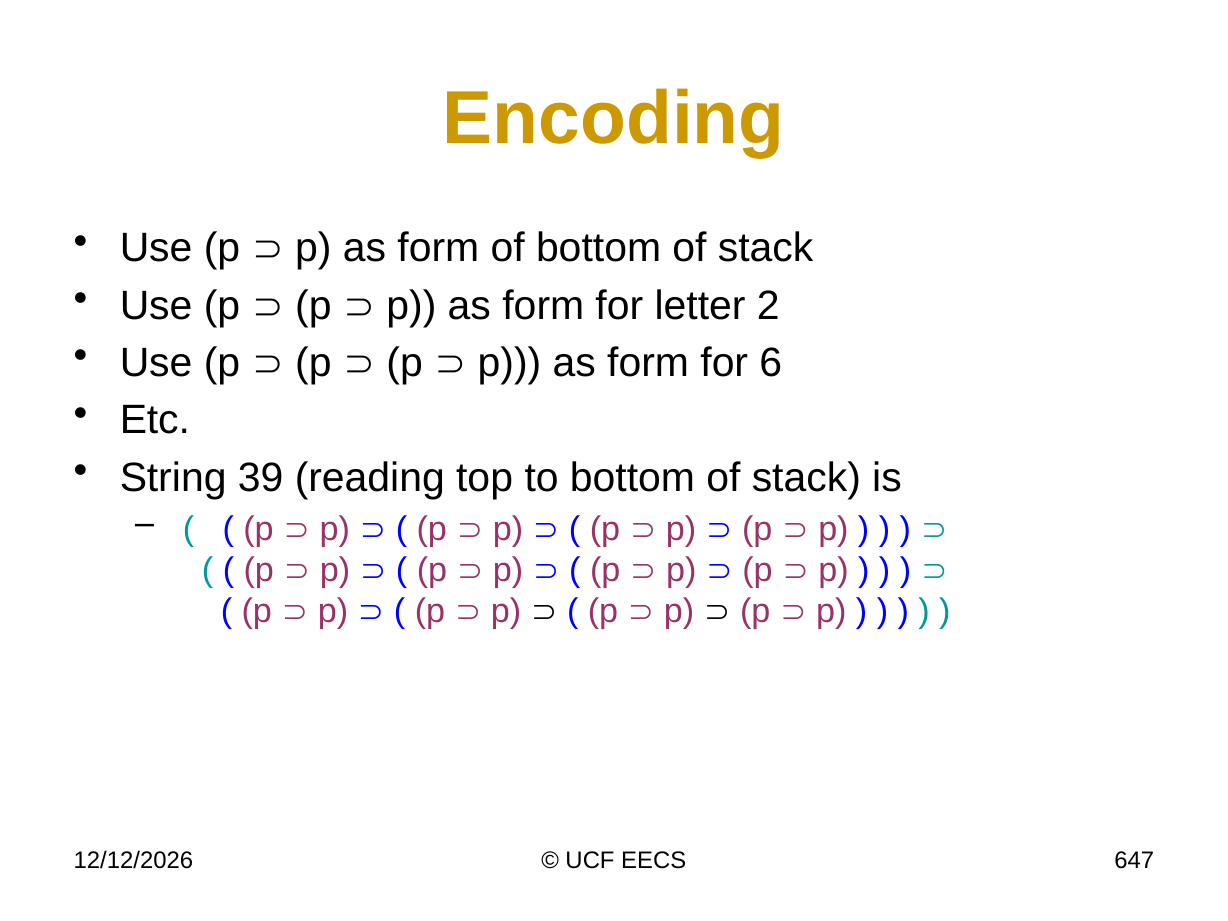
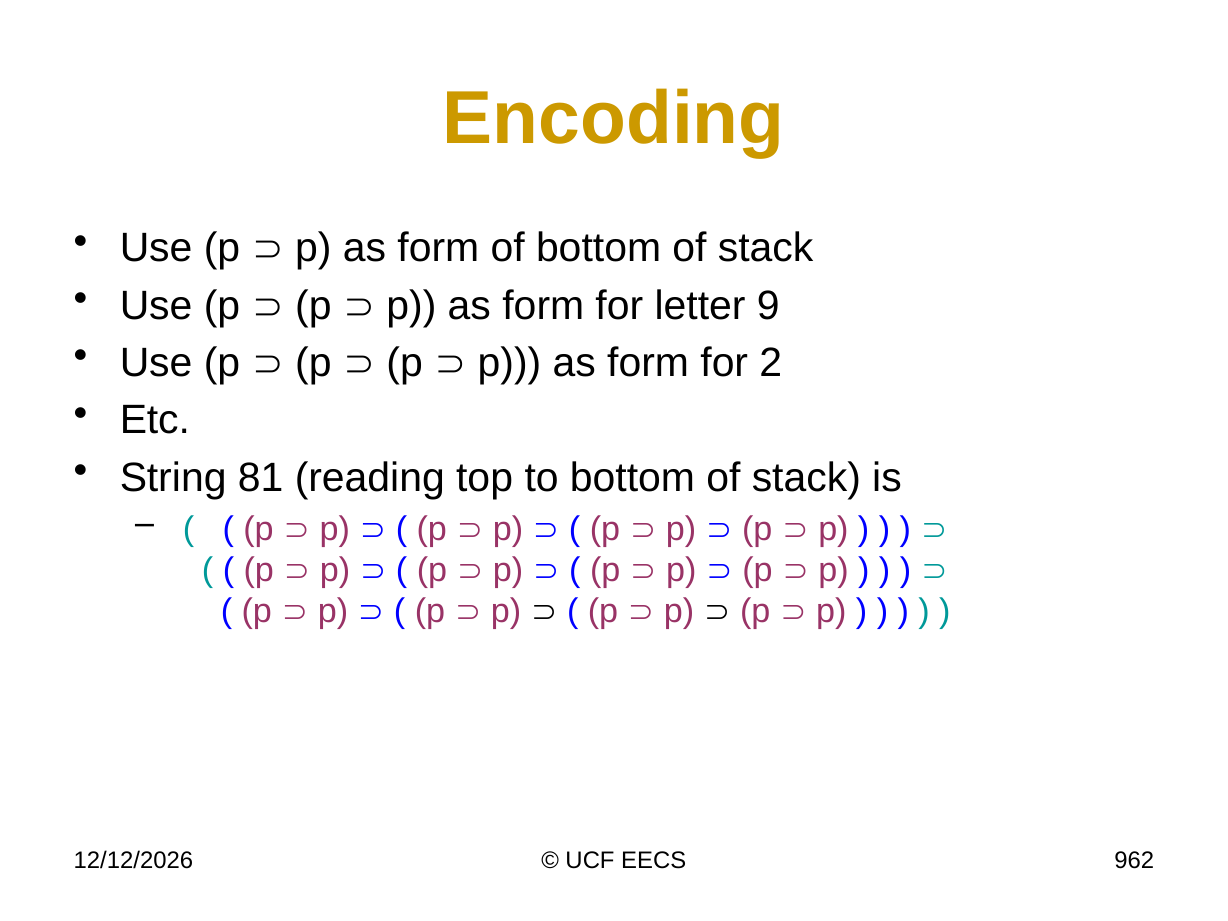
2: 2 -> 9 (768, 306)
6: 6 -> 2 (771, 363)
39: 39 -> 81 (261, 478)
647: 647 -> 962 (1134, 861)
